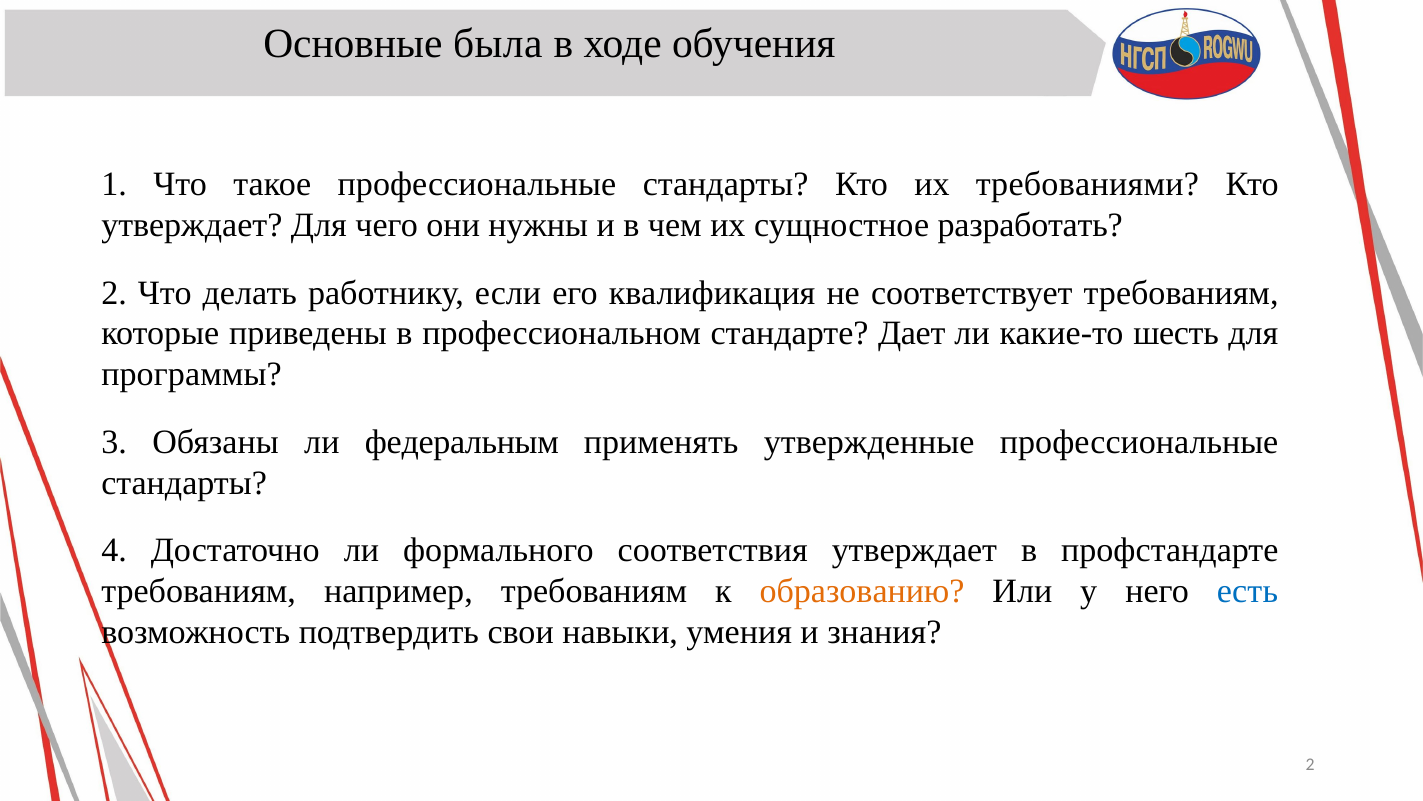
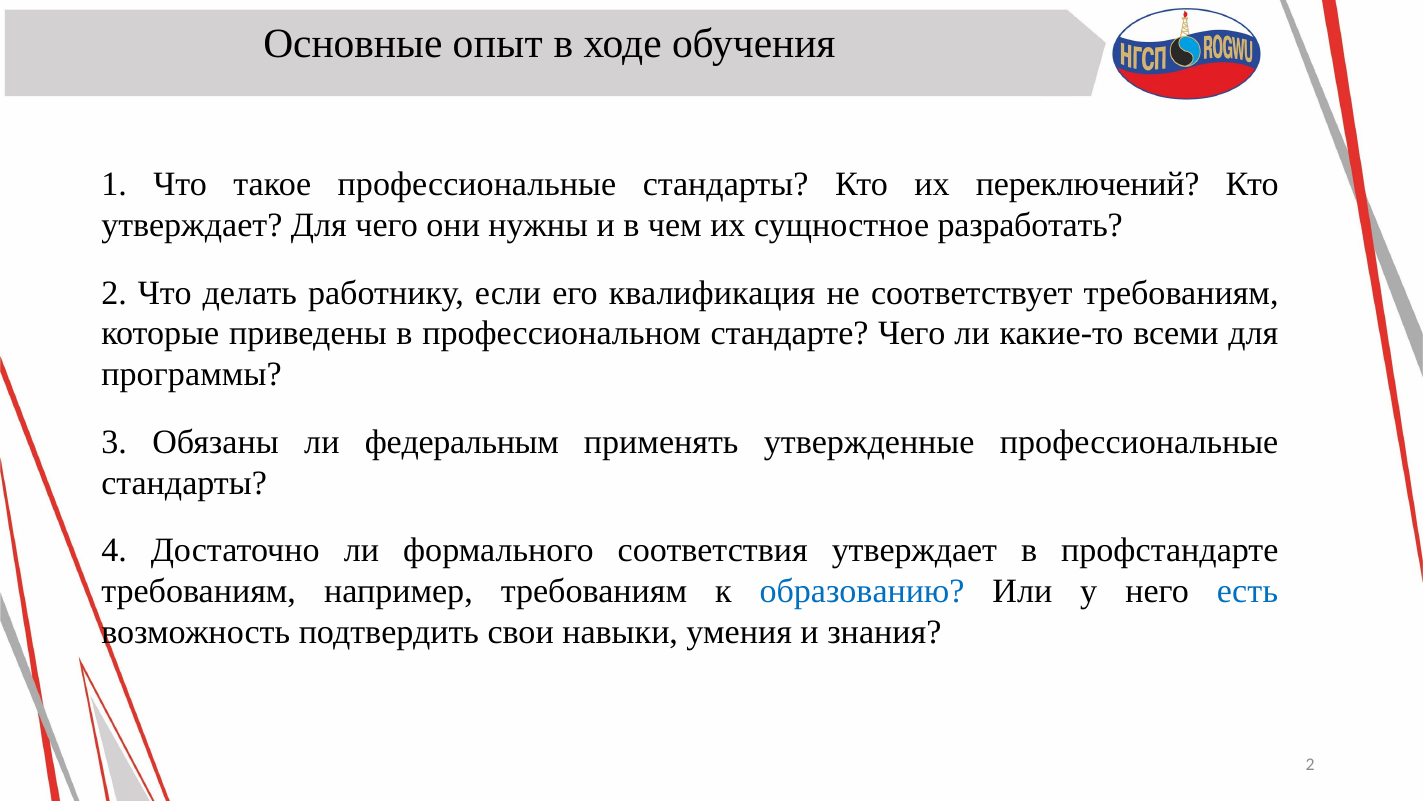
была: была -> опыт (498, 44)
требованиями: требованиями -> переключений (1088, 184)
стандарте Дает: Дает -> Чего (912, 333)
шесть: шесть -> всеми (1176, 333)
образованию colour: orange -> blue (862, 591)
